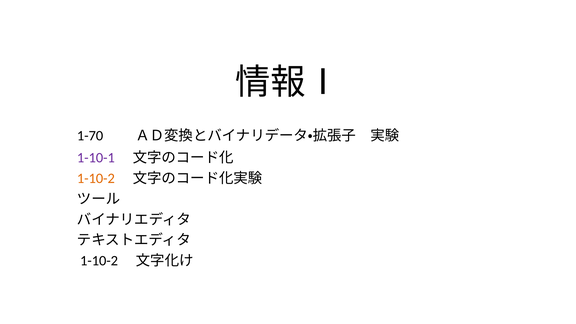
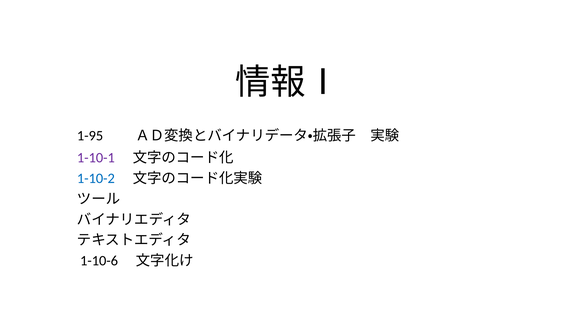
1-70: 1-70 -> 1-95 (90, 136)
1-10-2 colour: orange -> blue (96, 178)
1-10-2: 1-10-2 -> 1-10-6 (99, 261)
